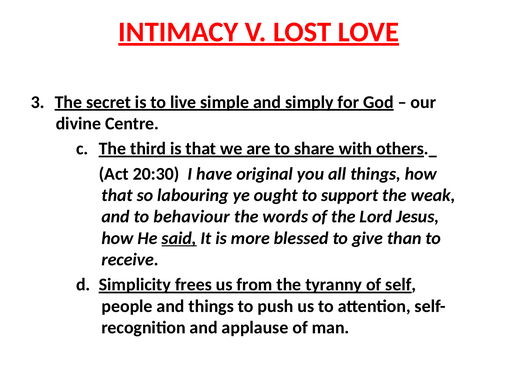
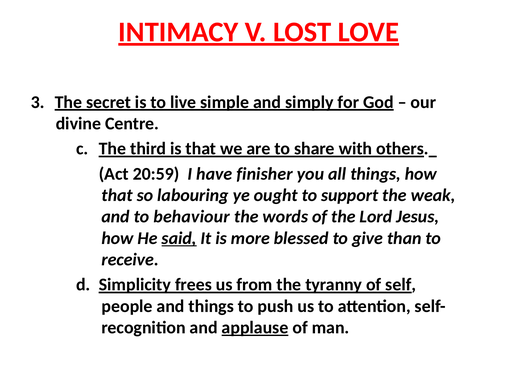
20:30: 20:30 -> 20:59 (156, 174)
original: original -> finisher (265, 174)
applause underline: none -> present (255, 328)
